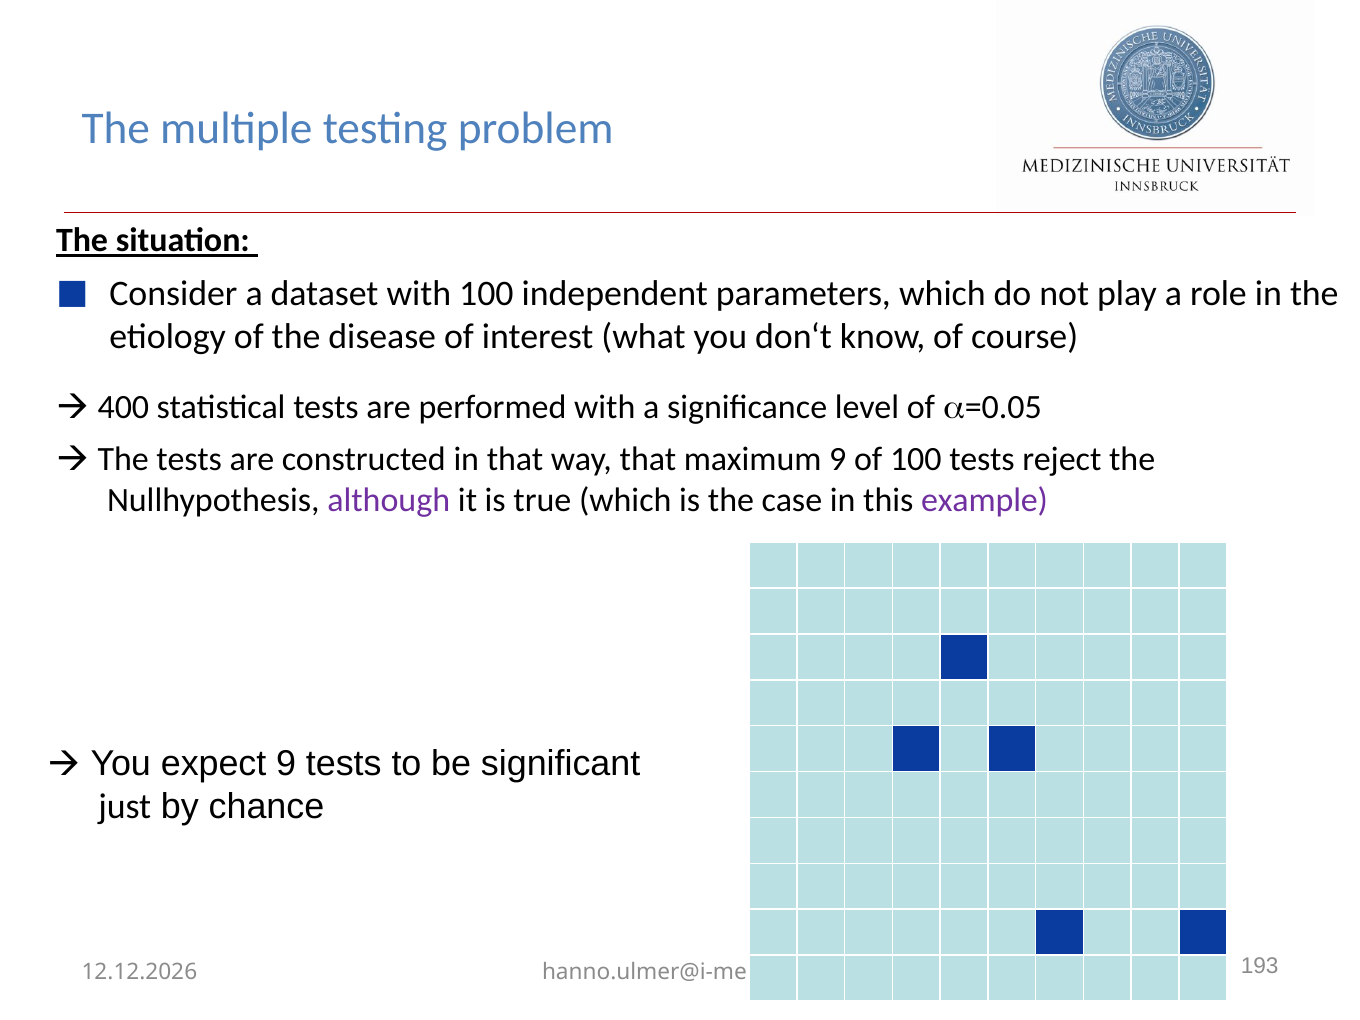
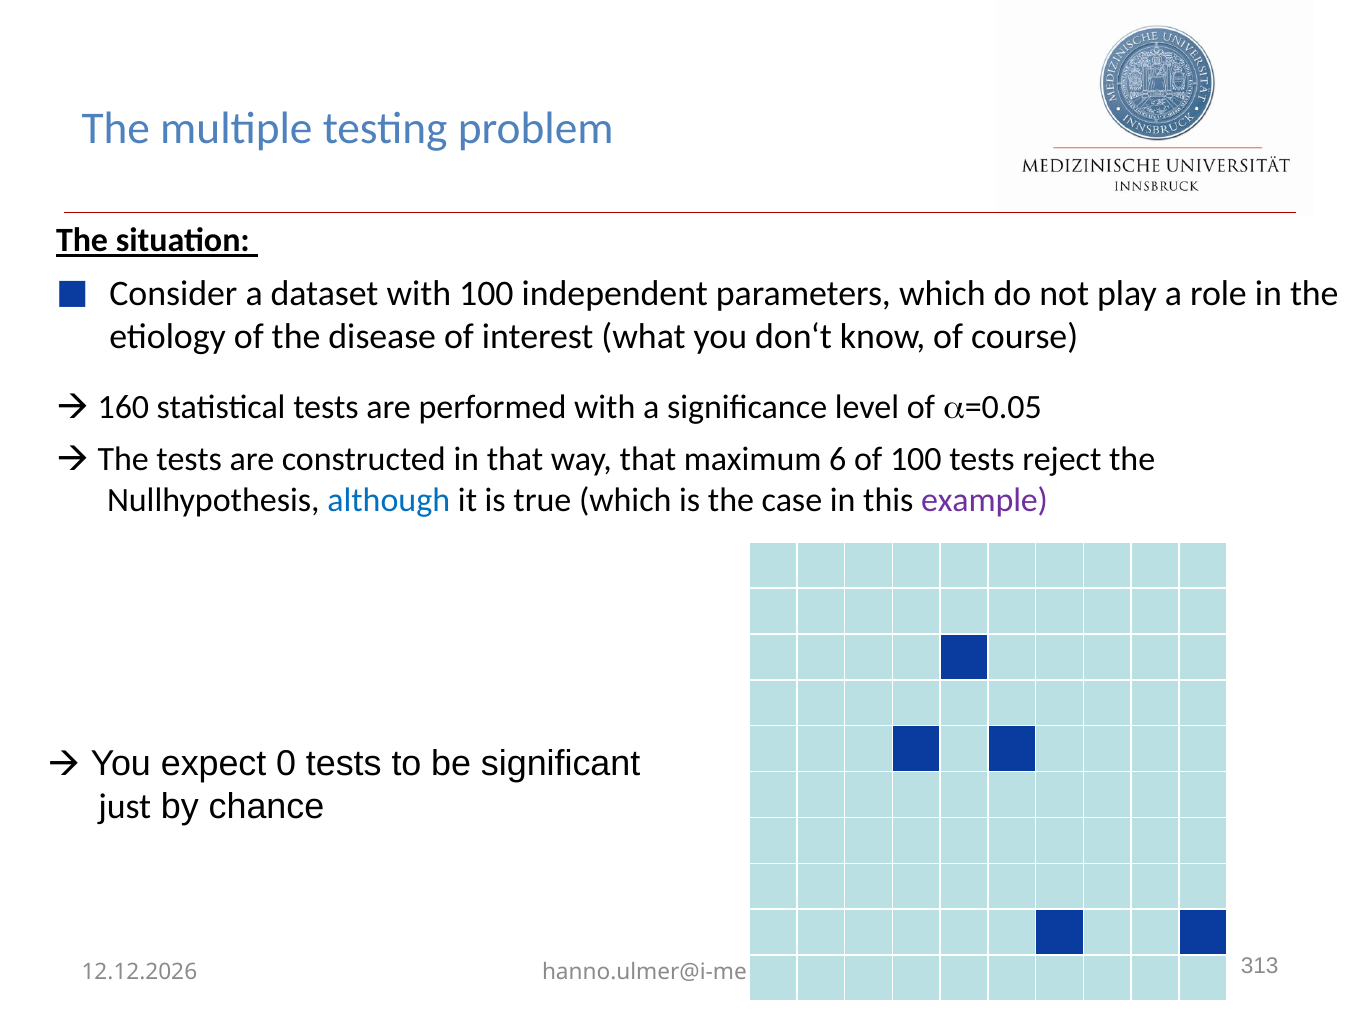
400: 400 -> 160 (123, 407)
maximum 9: 9 -> 6 (838, 459)
although colour: purple -> blue (389, 500)
expect 9: 9 -> 0 (286, 764)
193: 193 -> 313 (1260, 966)
